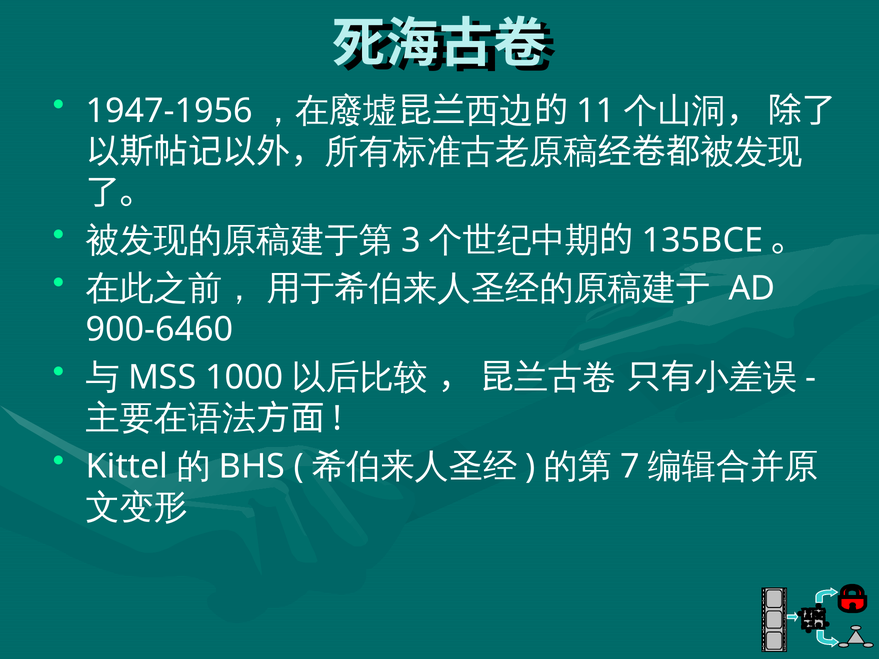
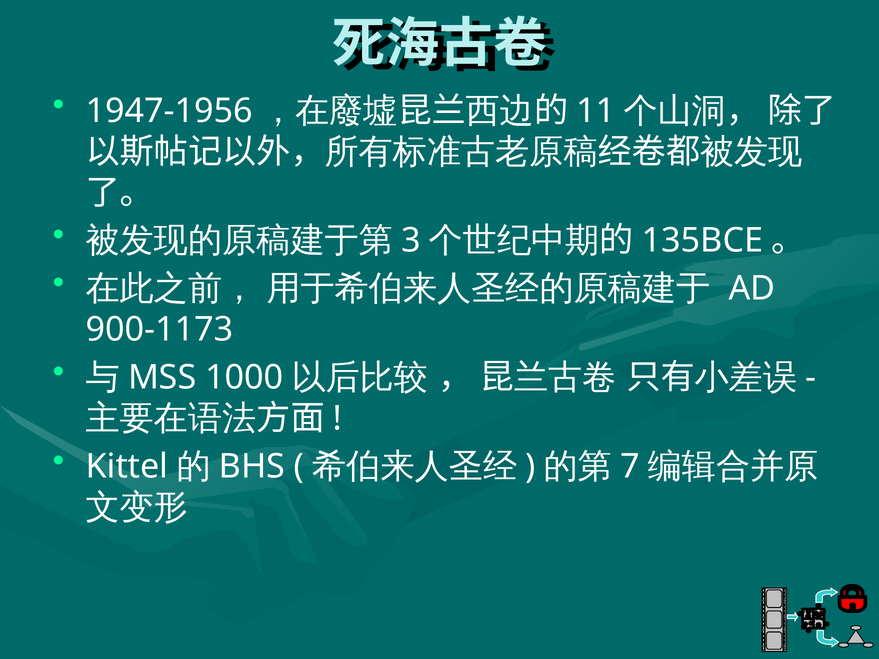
900-6460: 900-6460 -> 900-1173 (160, 330)
